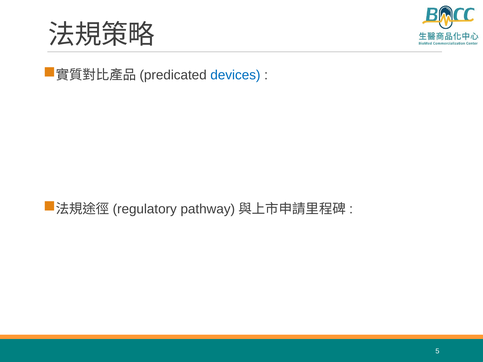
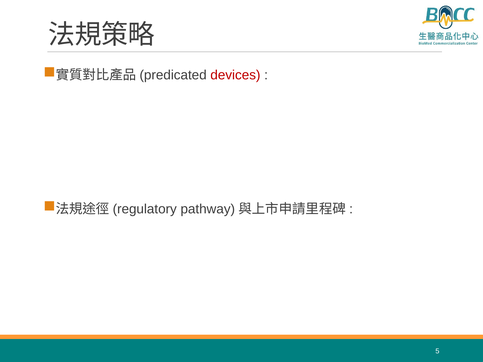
devices colour: blue -> red (235, 75)
